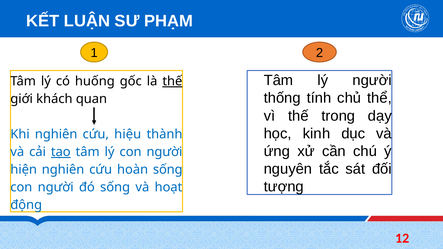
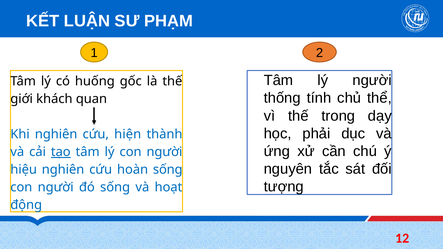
thế underline: present -> none (172, 81)
kinh: kinh -> phải (317, 134)
hiệu: hiệu -> hiện (128, 134)
hiện: hiện -> hiệu (24, 170)
